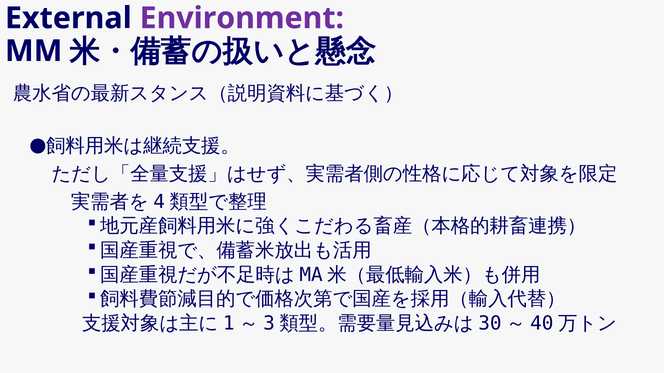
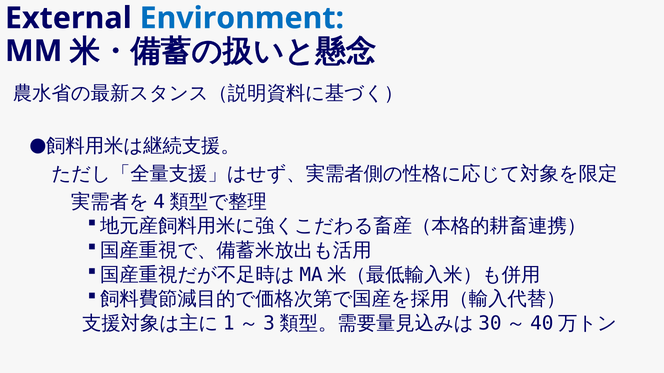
Environment colour: purple -> blue (242, 18)
